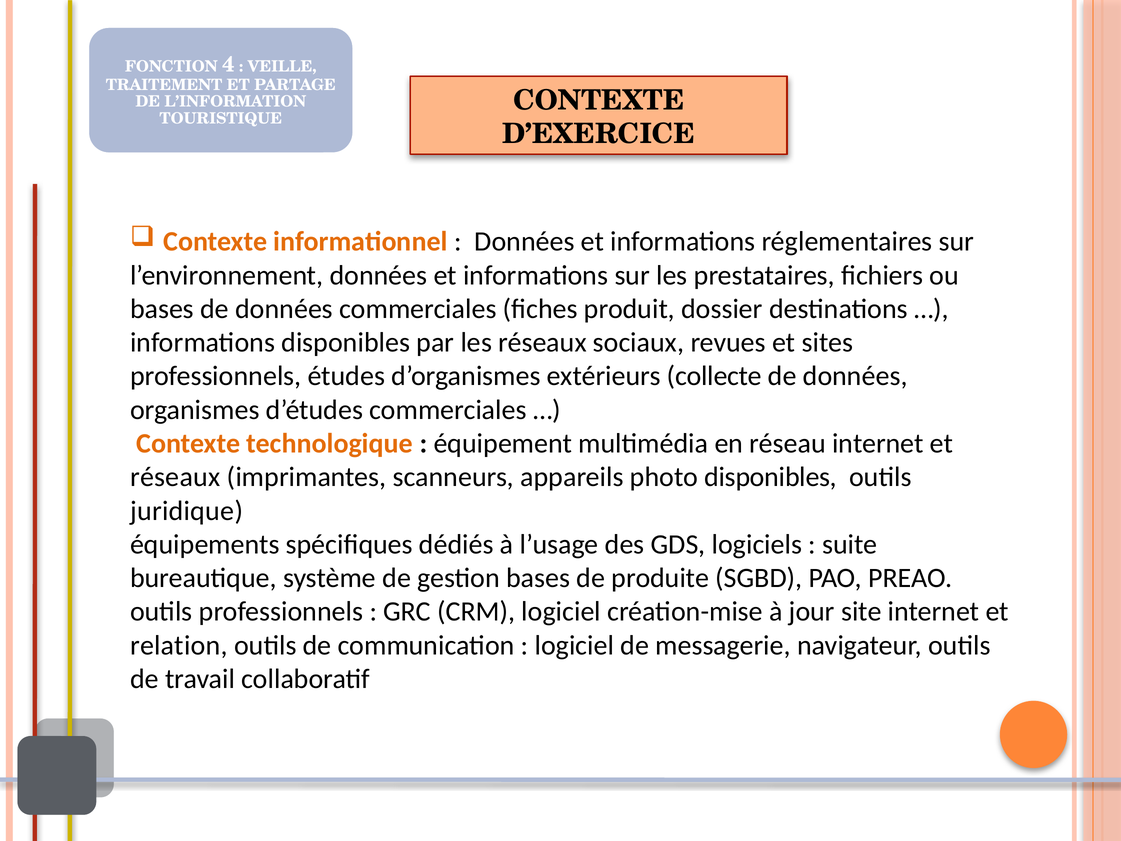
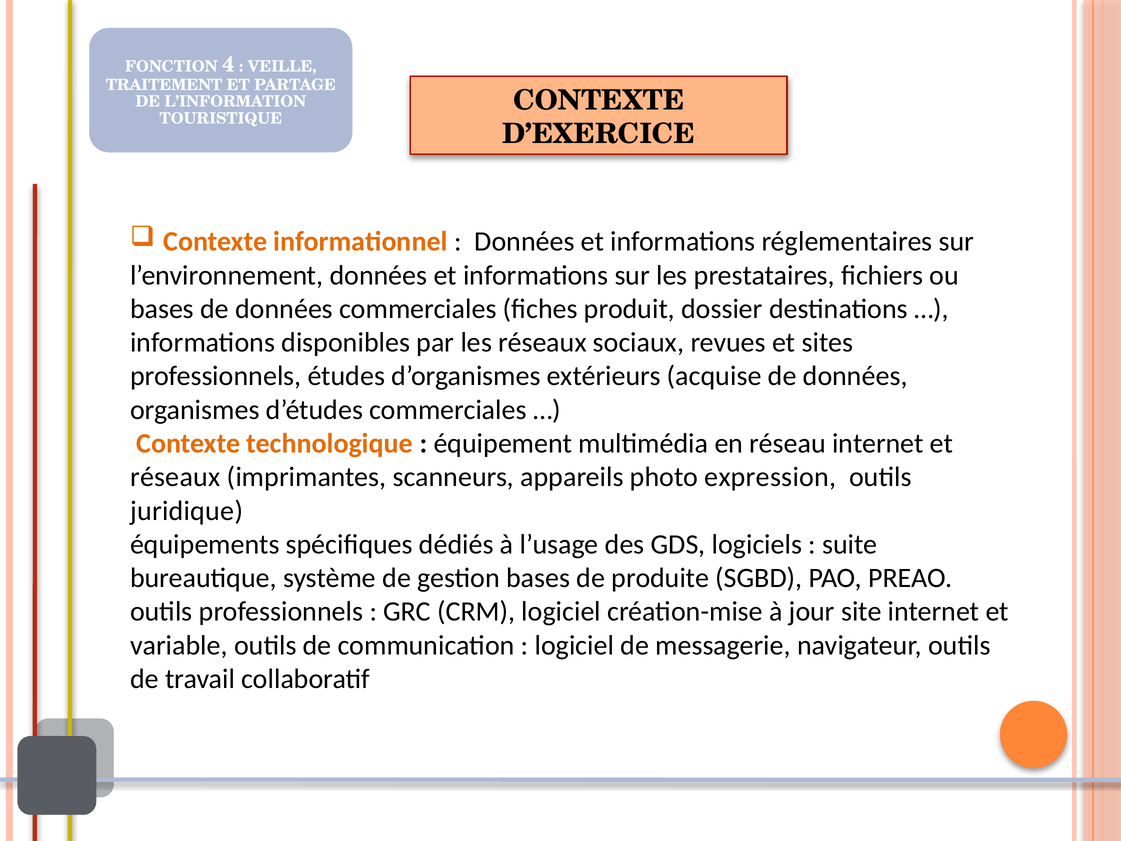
collecte: collecte -> acquise (714, 376)
photo disponibles: disponibles -> expression (770, 477)
relation: relation -> variable (179, 645)
